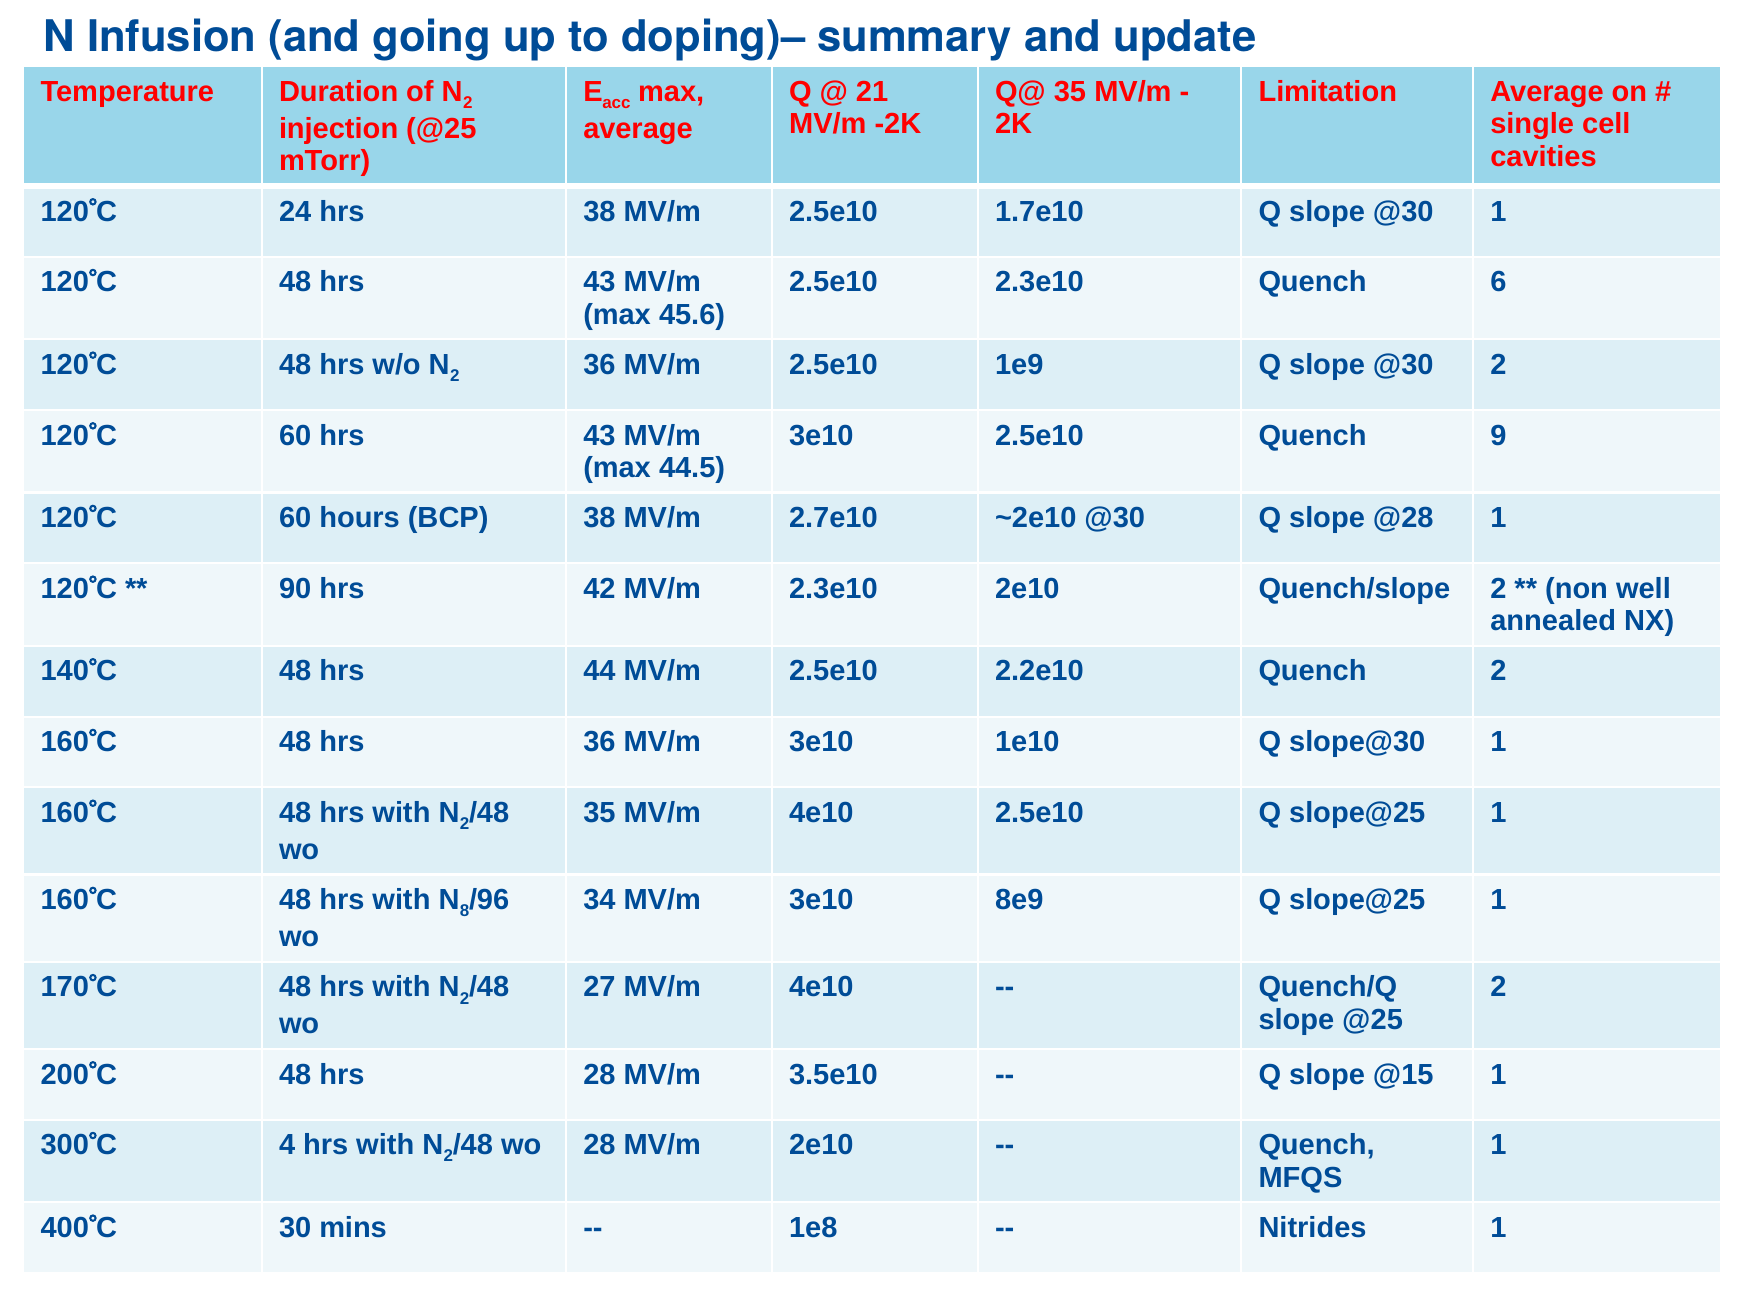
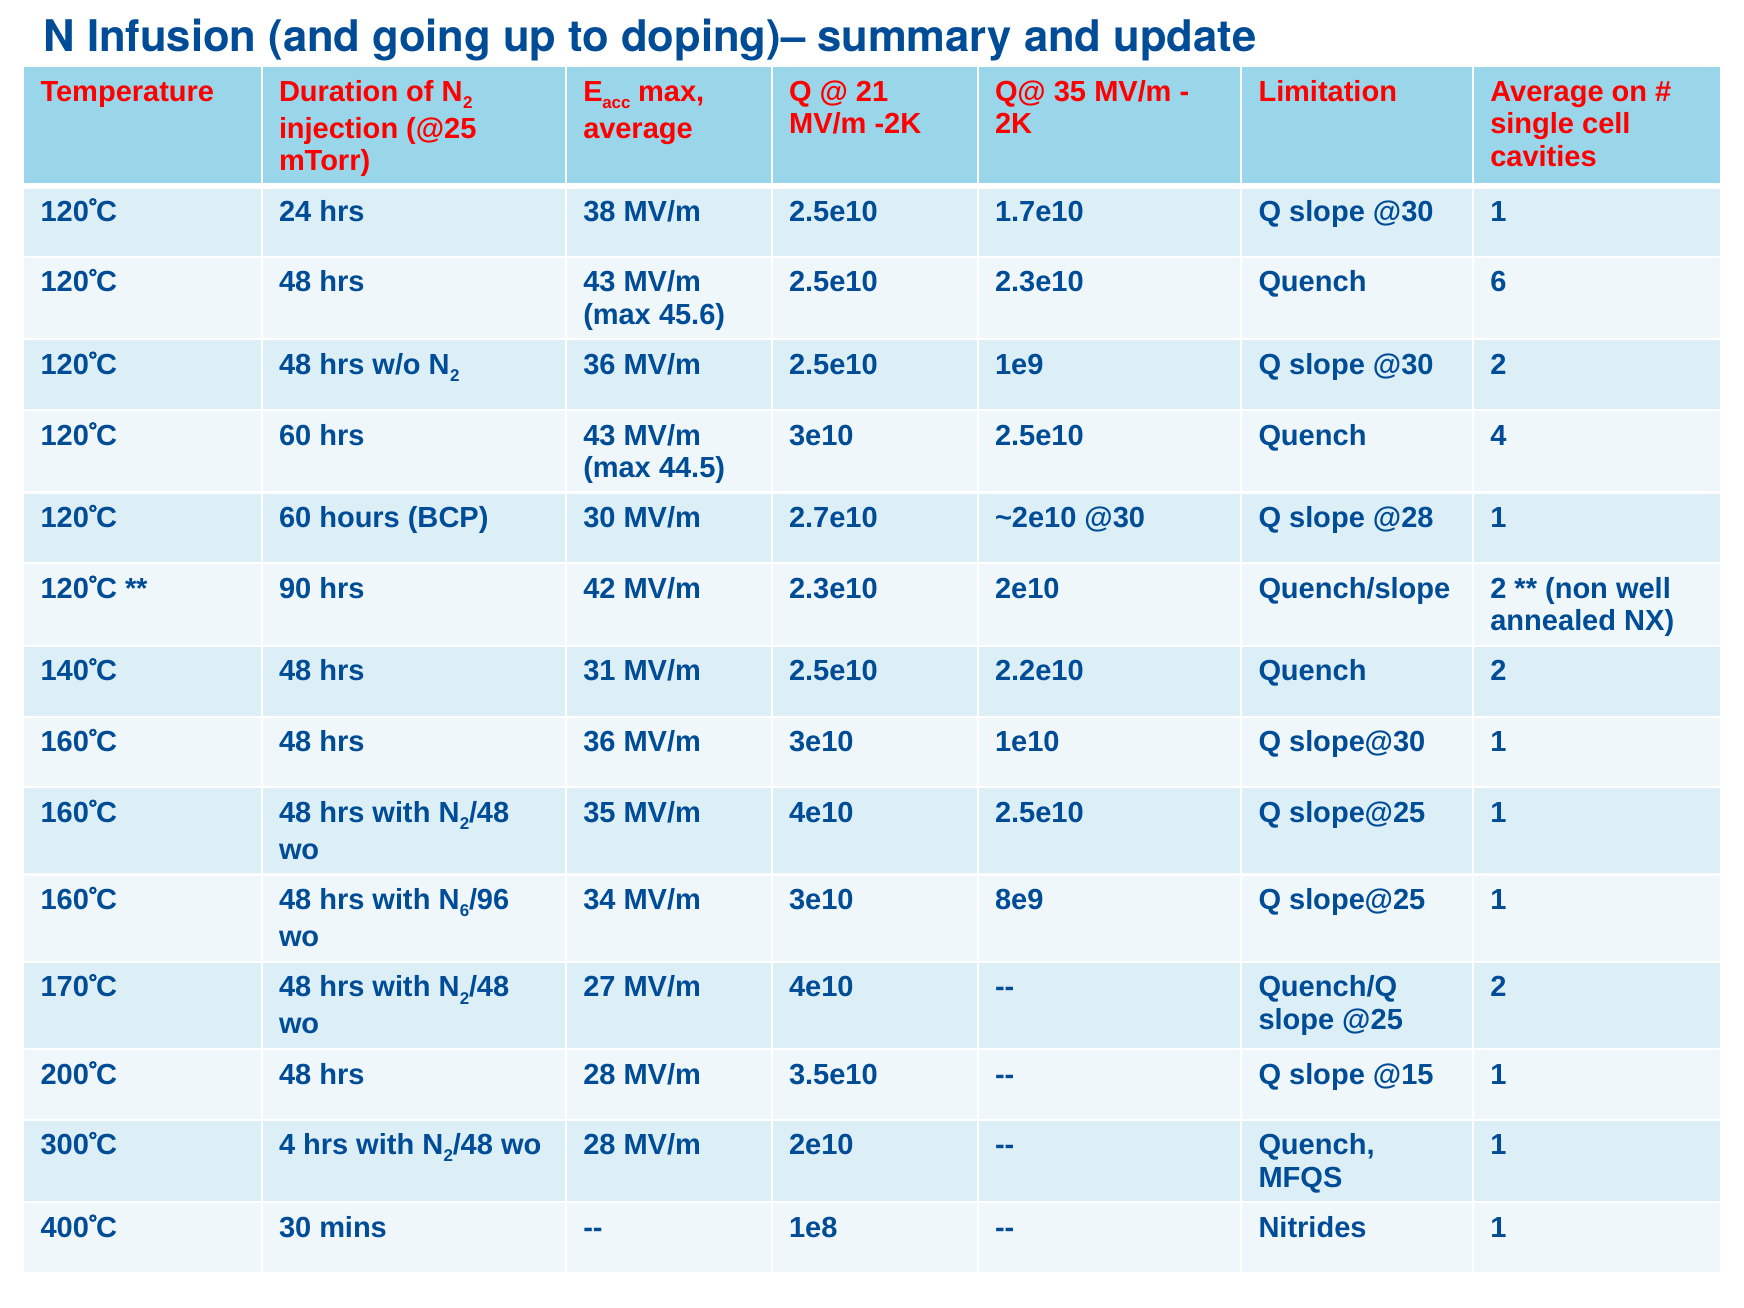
Quench 9: 9 -> 4 (1499, 435)
BCP 38: 38 -> 30 (599, 518)
44: 44 -> 31 (599, 671)
N 8: 8 -> 6 (465, 911)
